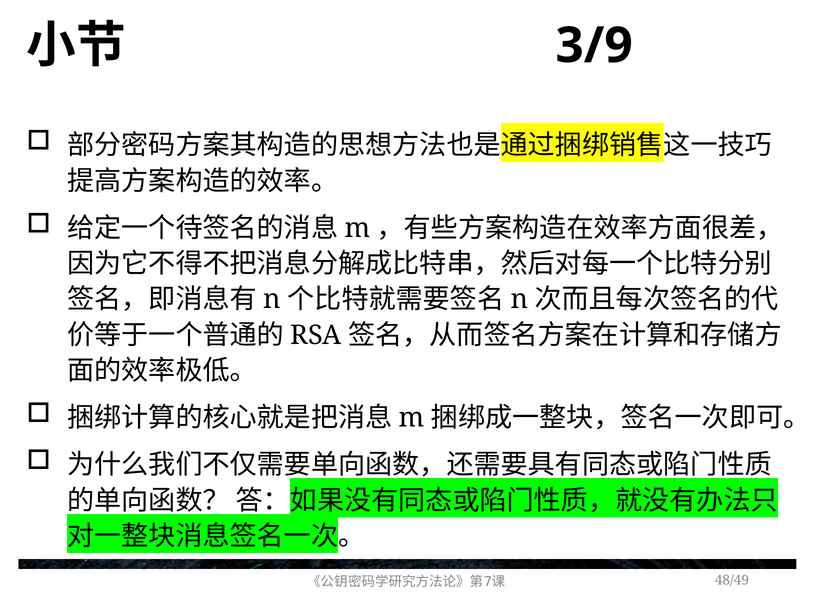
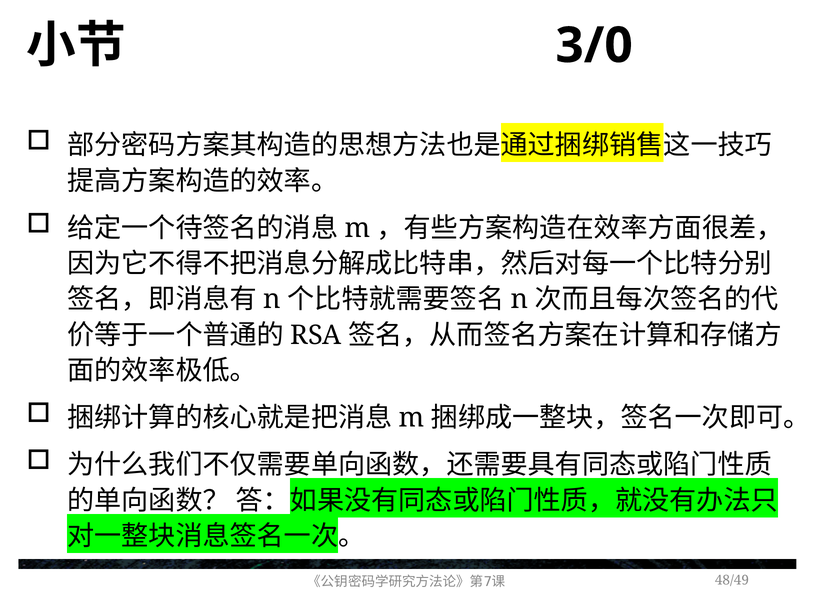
3/9: 3/9 -> 3/0 (594, 46)
